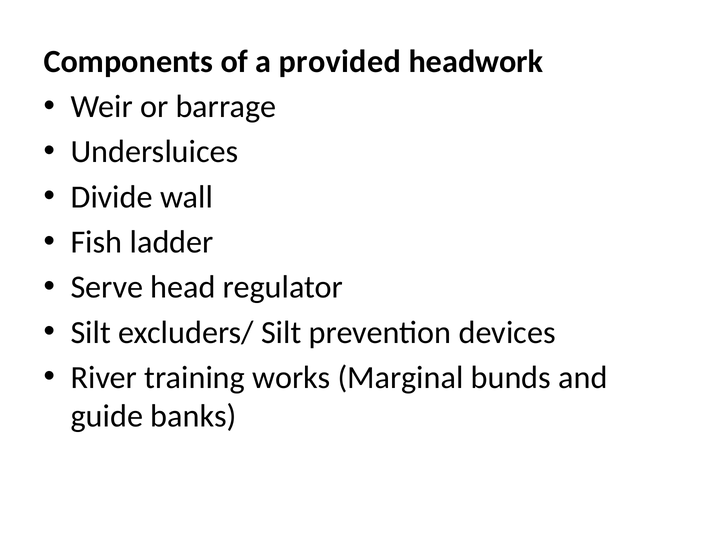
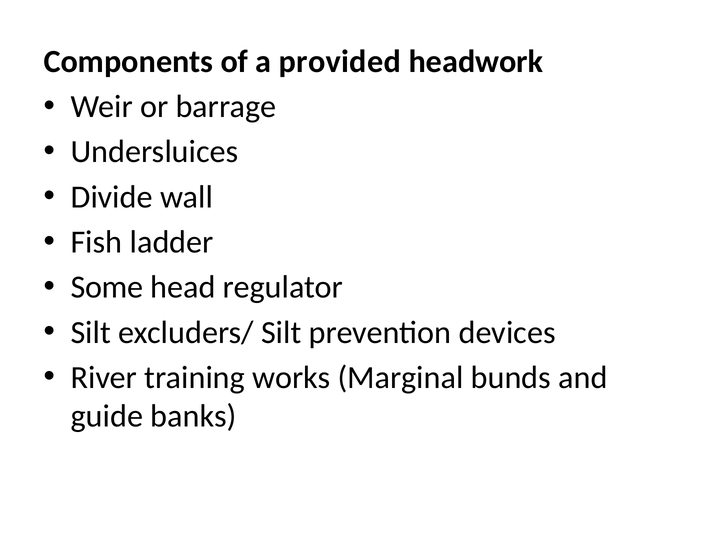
Serve: Serve -> Some (107, 287)
